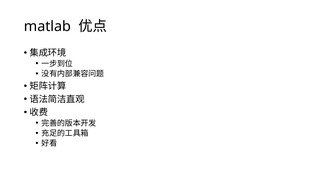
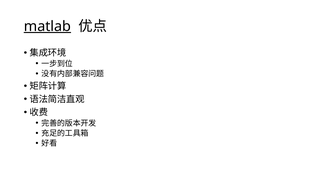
matlab underline: none -> present (47, 26)
